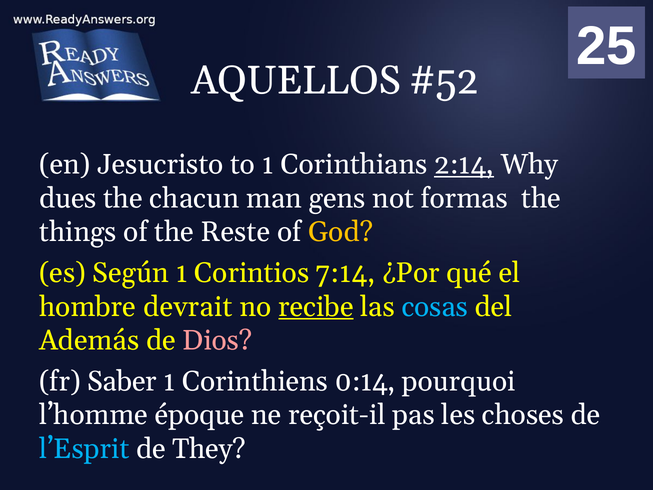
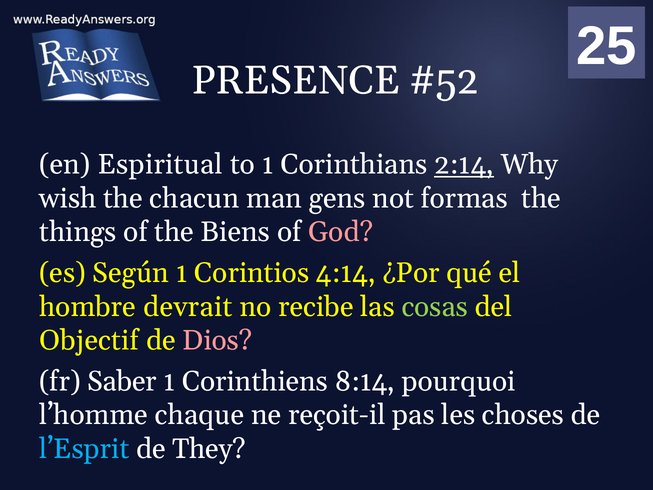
AQUELLOS: AQUELLOS -> PRESENCE (296, 81)
Jesucristo: Jesucristo -> Espiritual (160, 165)
dues: dues -> wish (68, 198)
Reste: Reste -> Biens (235, 232)
God colour: yellow -> pink (341, 232)
7:14: 7:14 -> 4:14 (346, 273)
recibe underline: present -> none (316, 307)
cosas colour: light blue -> light green (435, 307)
Además: Además -> Objectif (89, 340)
0:14: 0:14 -> 8:14 (365, 381)
époque: époque -> chaque (199, 415)
